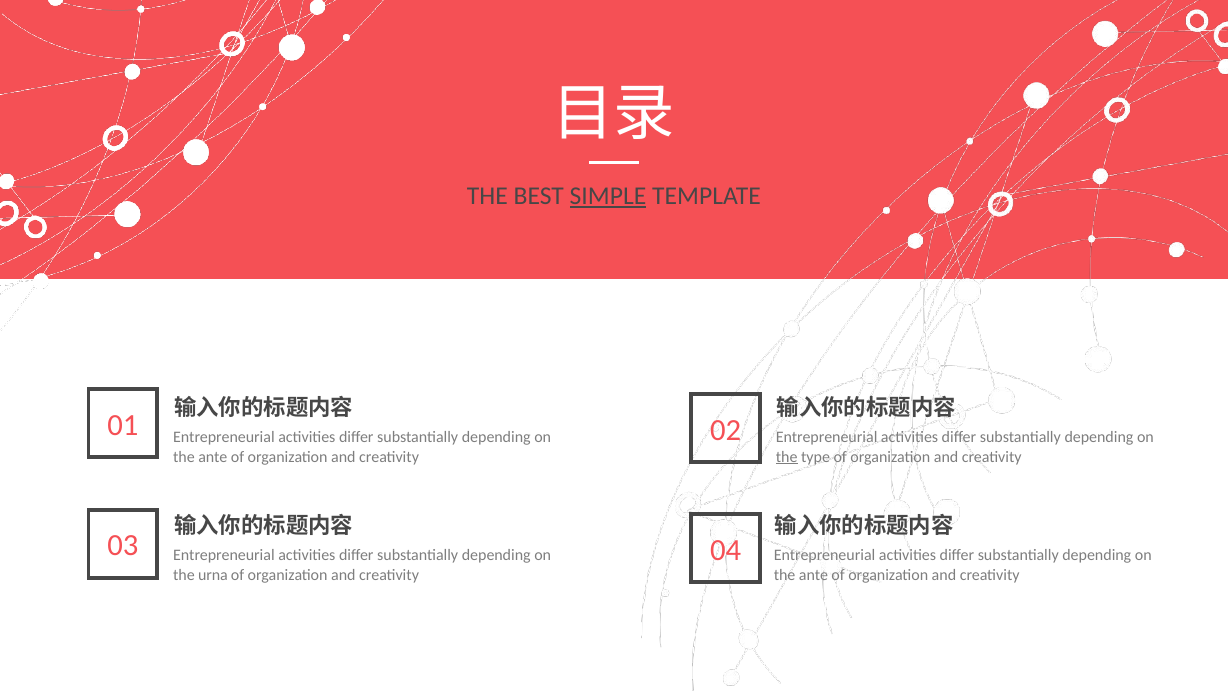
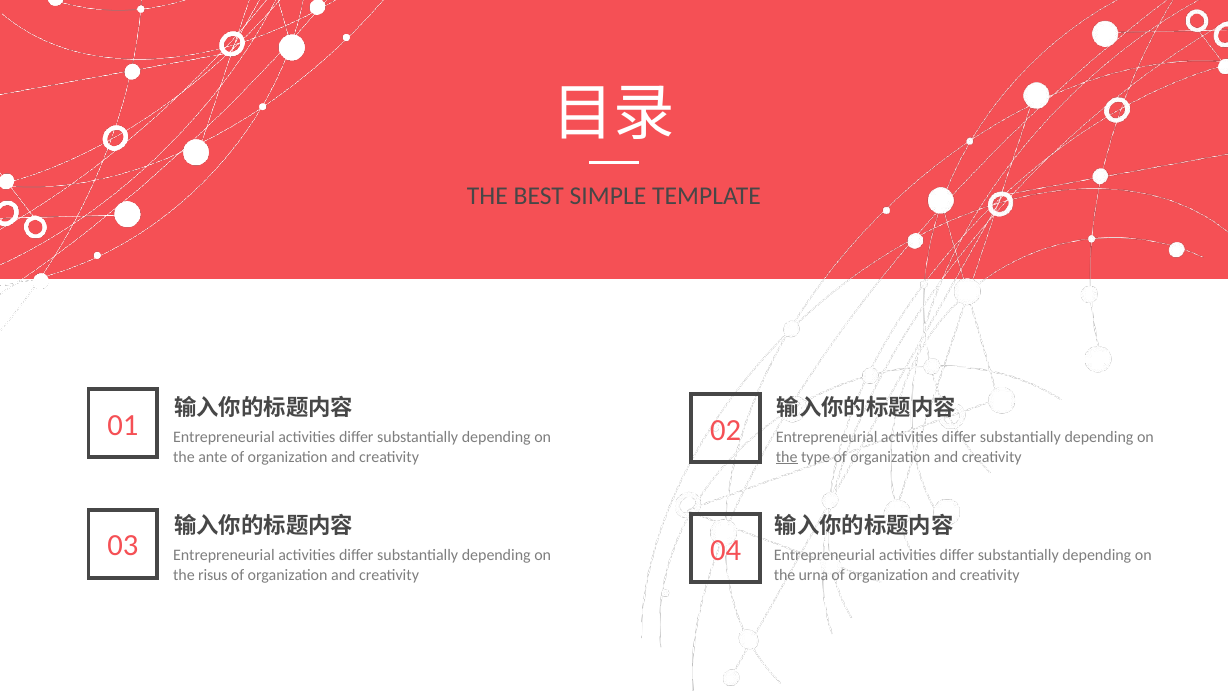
SIMPLE underline: present -> none (608, 196)
urna: urna -> risus (213, 575)
ante: ante -> urna (814, 575)
